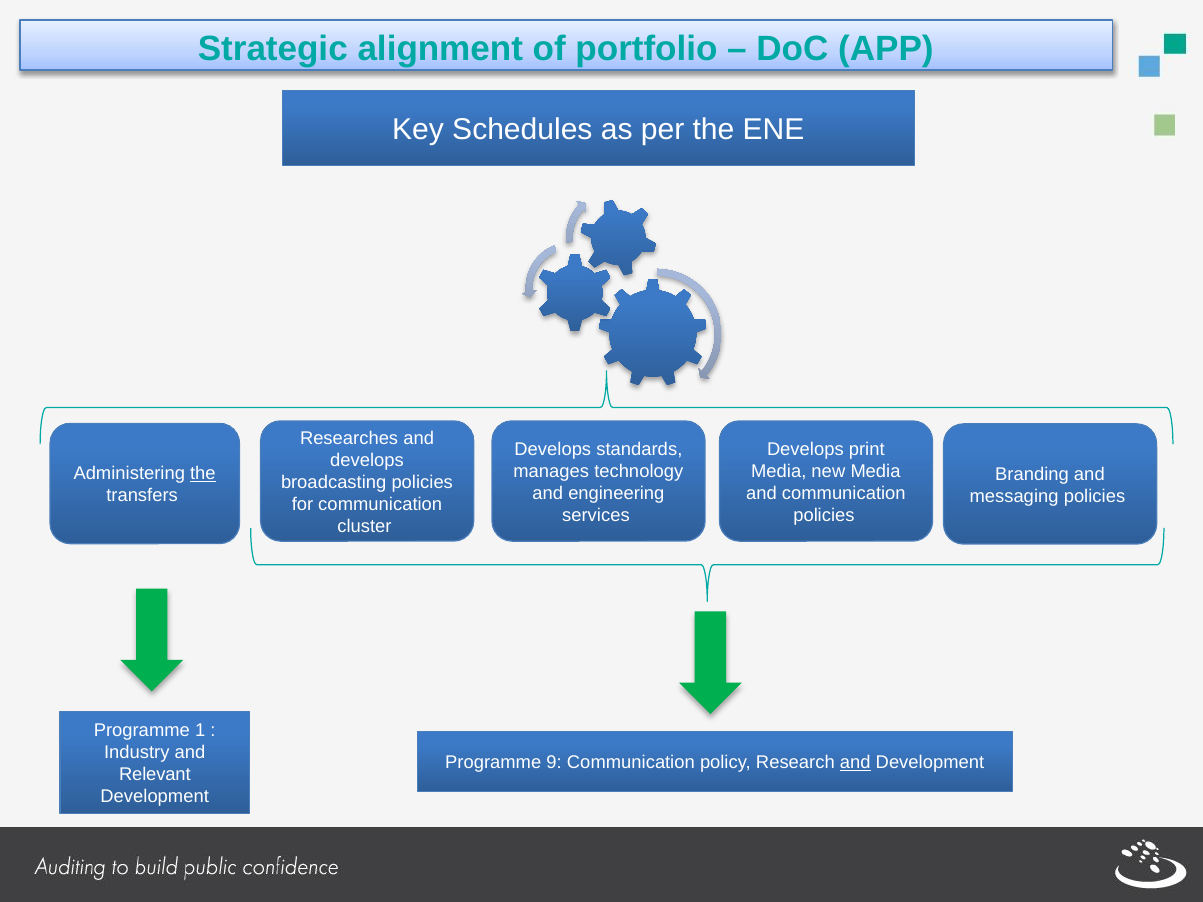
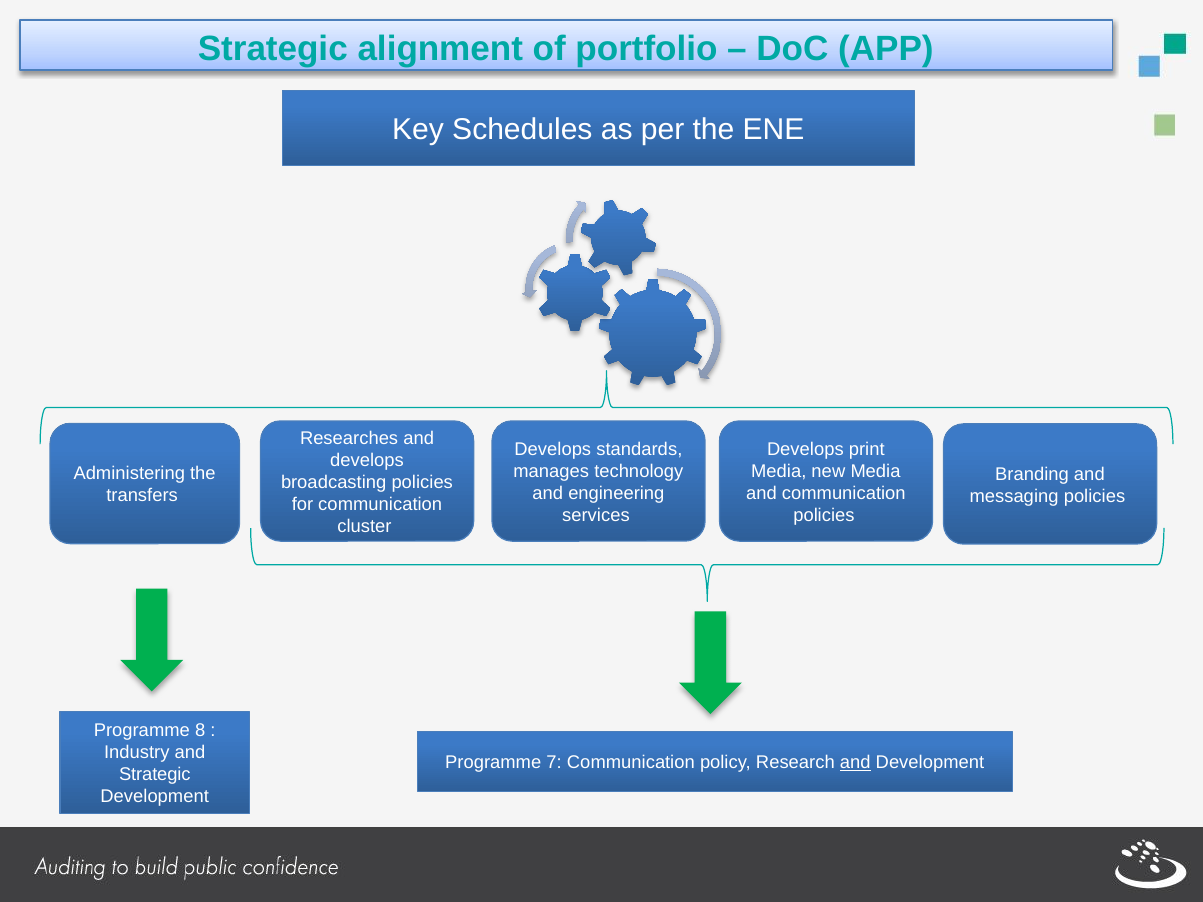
the underline: present -> none (203, 474)
1: 1 -> 8 (200, 731)
9: 9 -> 7 (554, 763)
Relevant: Relevant -> Strategic (155, 775)
